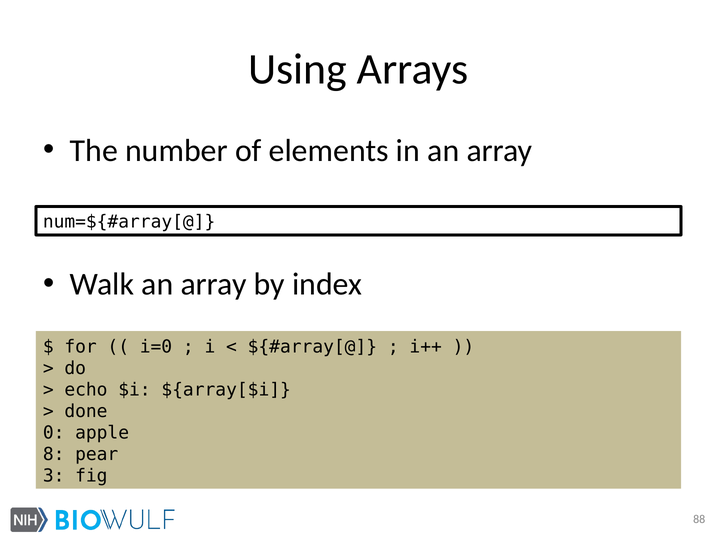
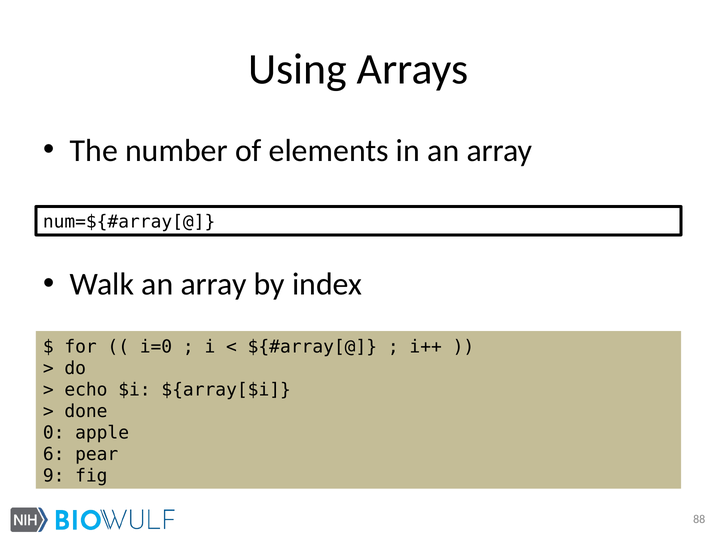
8: 8 -> 6 (54, 454)
3: 3 -> 9 (54, 476)
